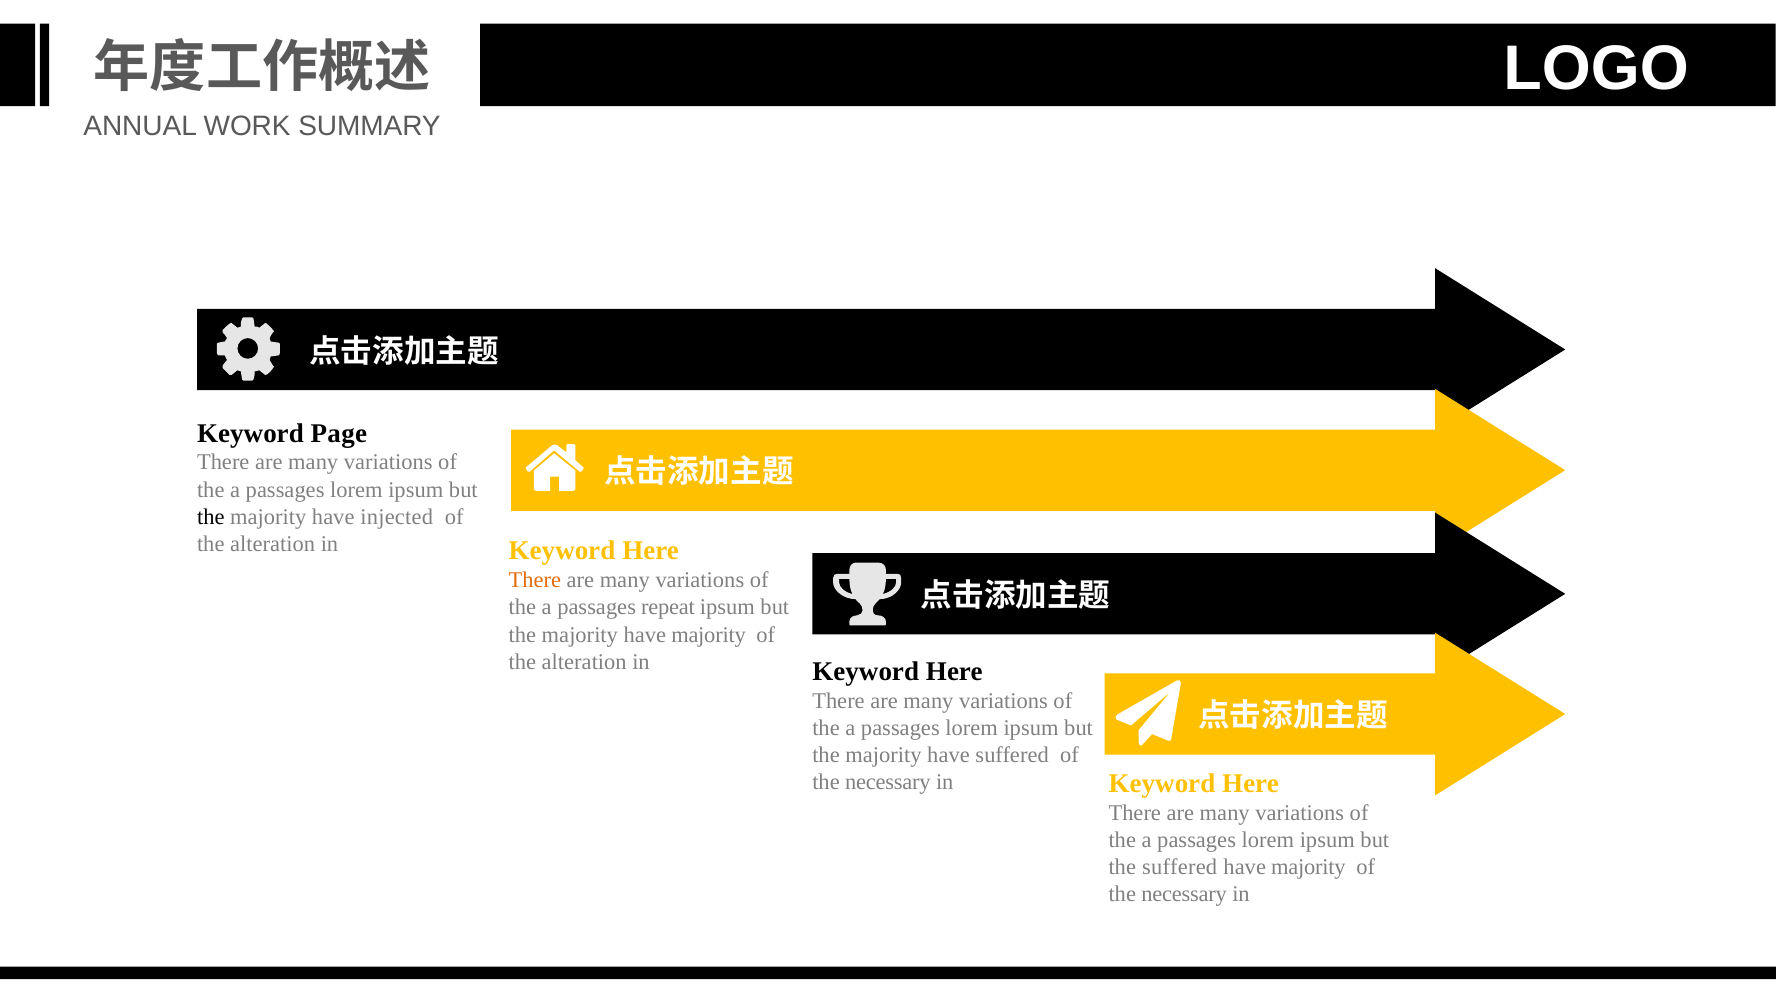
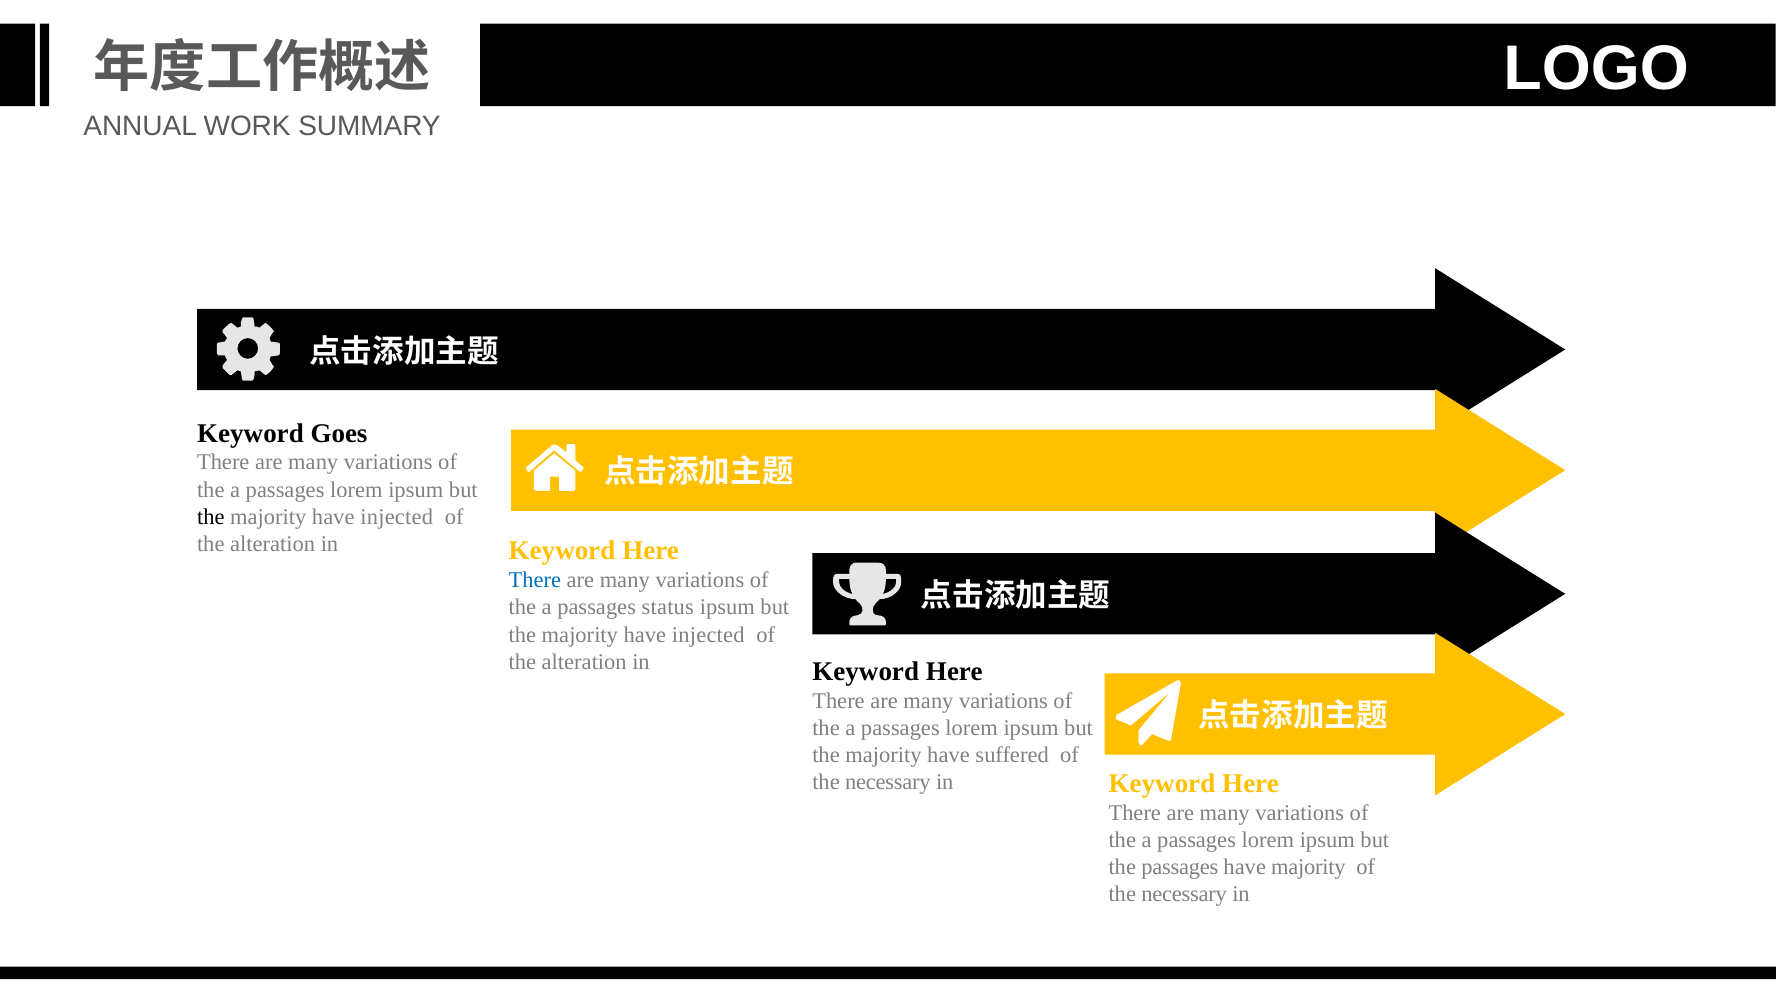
Page: Page -> Goes (339, 433)
There colour: orange -> blue (535, 580)
repeat: repeat -> status (668, 608)
majority: majority -> injected (708, 635)
the suffered: suffered -> passages (1180, 867)
